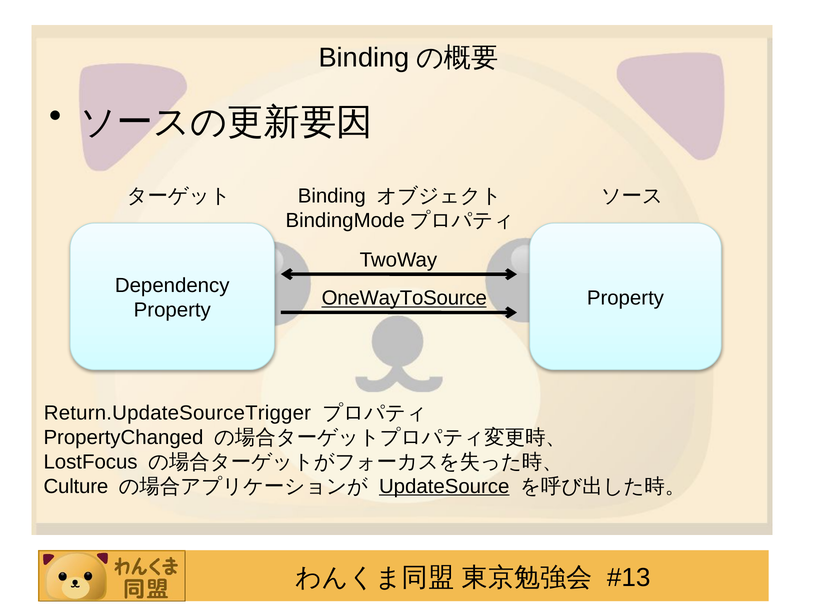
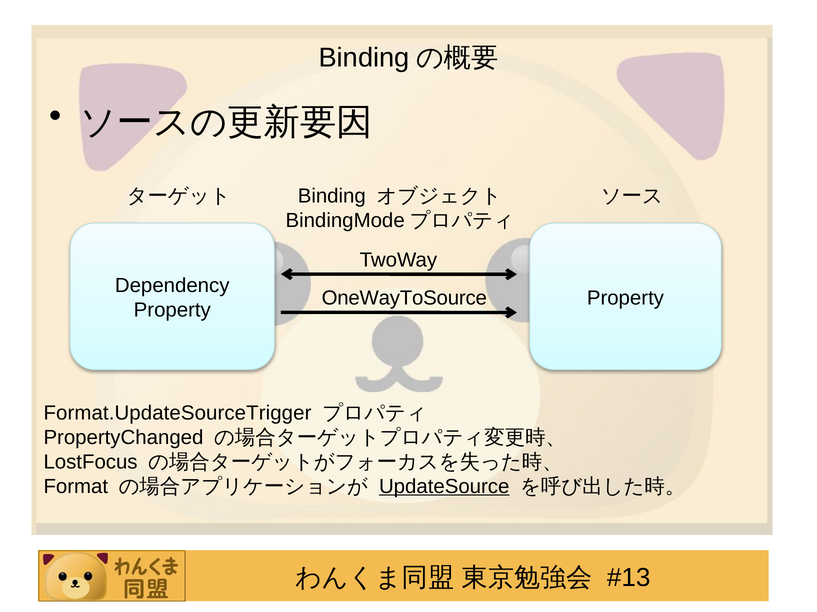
OneWayToSource underline: present -> none (404, 299)
Return.UpdateSourceTrigger: Return.UpdateSourceTrigger -> Format.UpdateSourceTrigger (177, 413)
Culture: Culture -> Format (76, 487)
